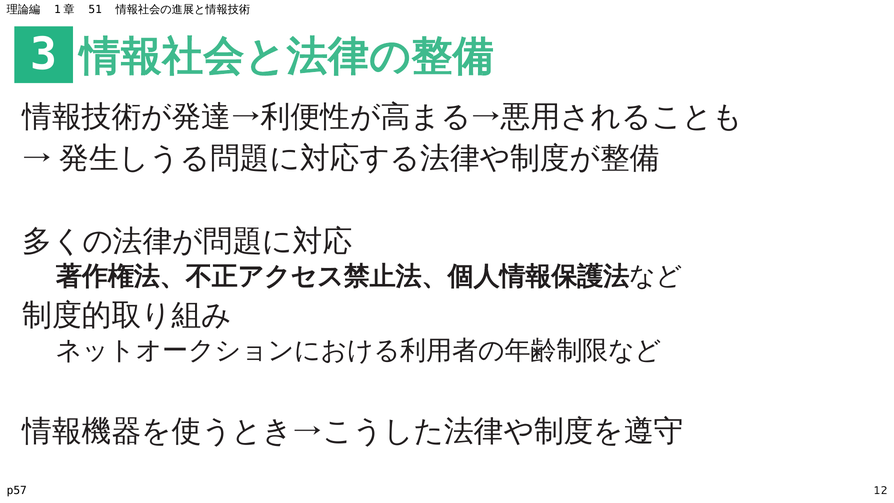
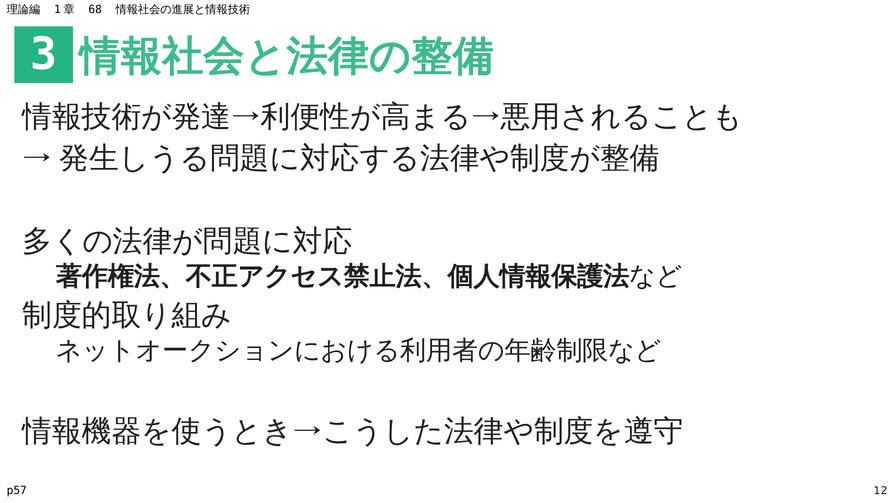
51: 51 -> 68 (95, 9)
